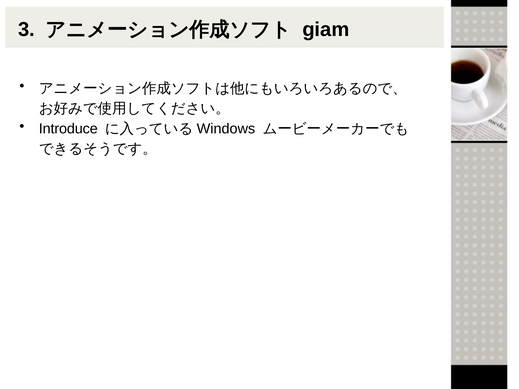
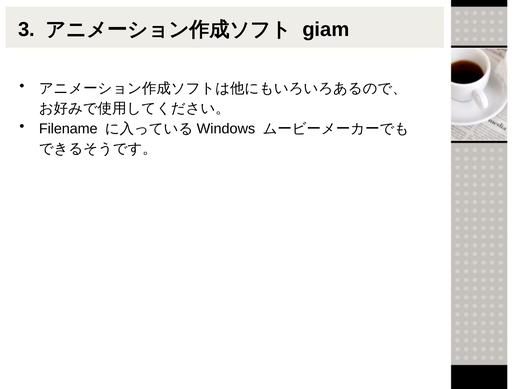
Introduce: Introduce -> Filename (68, 129)
